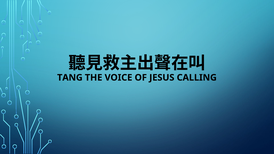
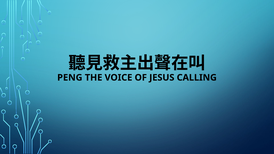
TANG: TANG -> PENG (70, 78)
